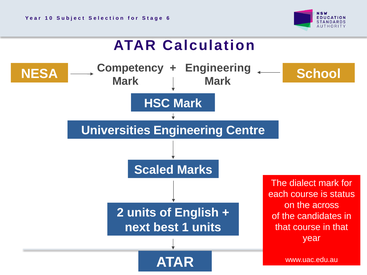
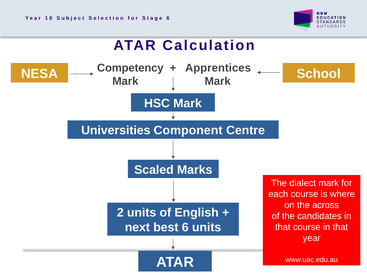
Engineering: Engineering -> Apprentices (218, 68)
Universities Engineering: Engineering -> Component (188, 131)
status: status -> where (342, 194)
best 1: 1 -> 6 (185, 228)
